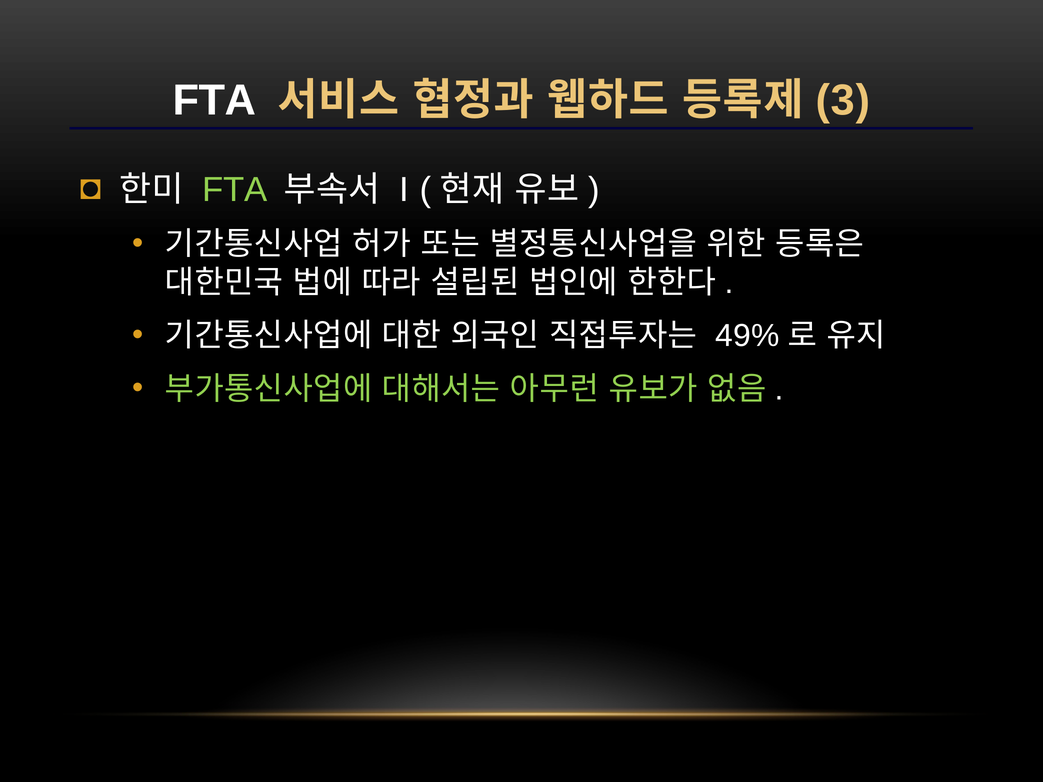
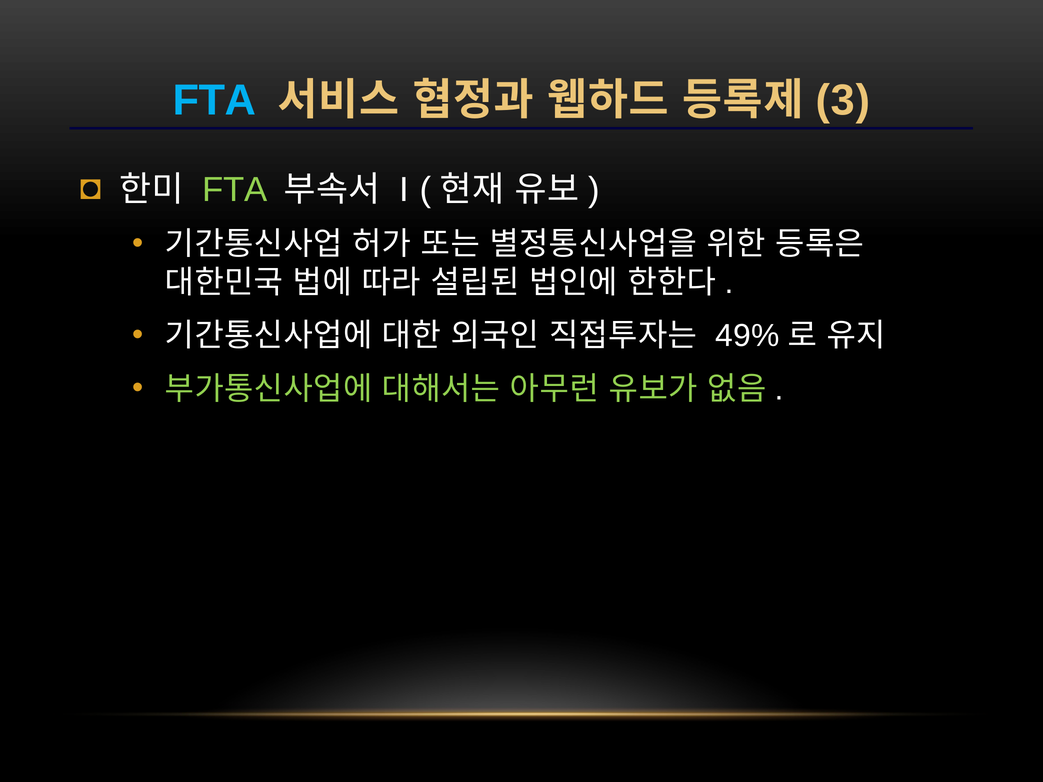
FTA colour: white -> light blue (214, 101)
